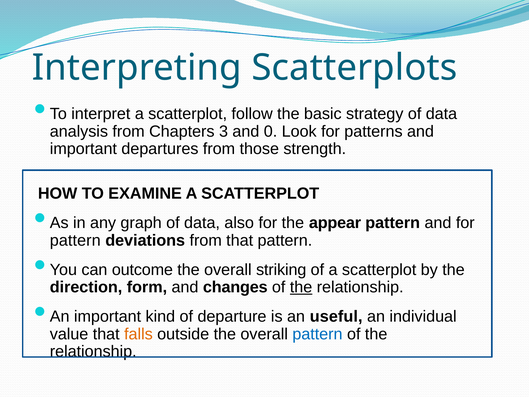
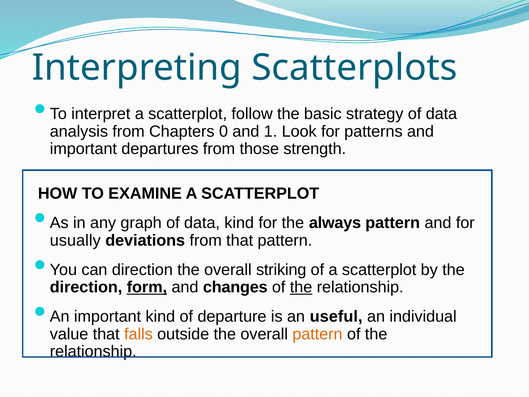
3: 3 -> 0 (224, 131)
0: 0 -> 1 (271, 131)
data also: also -> kind (239, 223)
appear: appear -> always (335, 223)
pattern: pattern -> usually (75, 240)
can outcome: outcome -> direction (142, 270)
form underline: none -> present (147, 287)
pattern colour: blue -> orange (317, 334)
